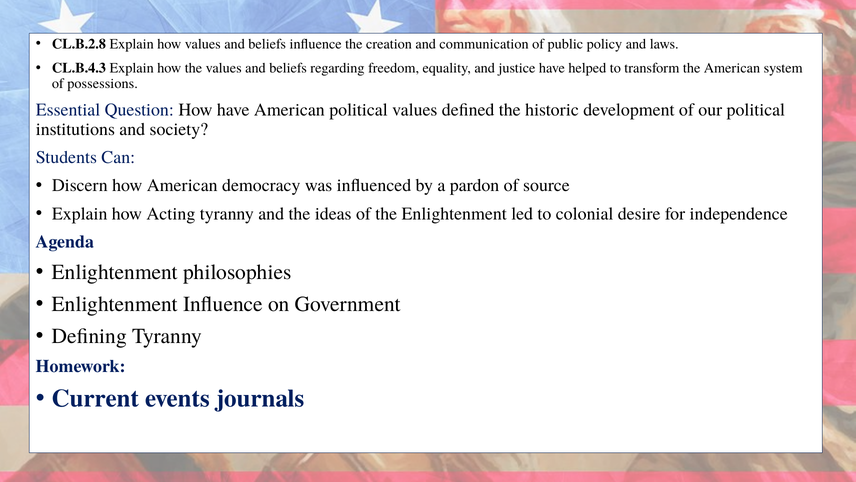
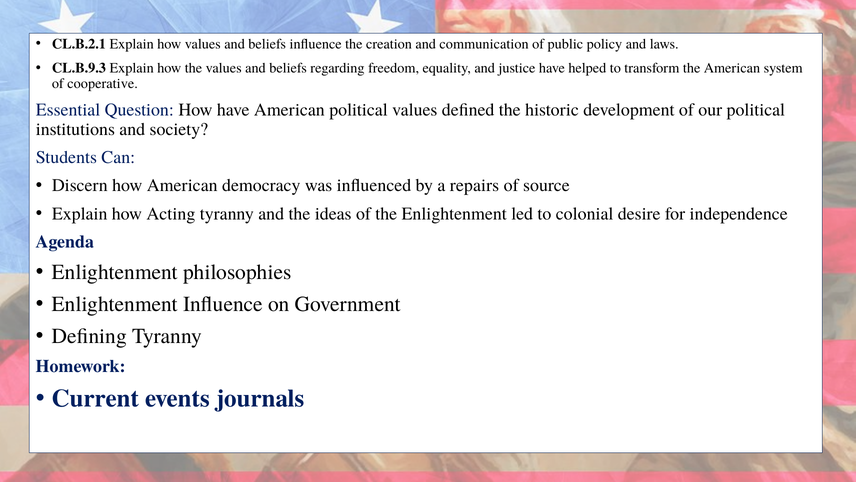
CL.B.2.8: CL.B.2.8 -> CL.B.2.1 (79, 44)
CL.B.4.3: CL.B.4.3 -> CL.B.9.3 (79, 68)
possessions: possessions -> cooperative (103, 84)
pardon: pardon -> repairs (474, 185)
